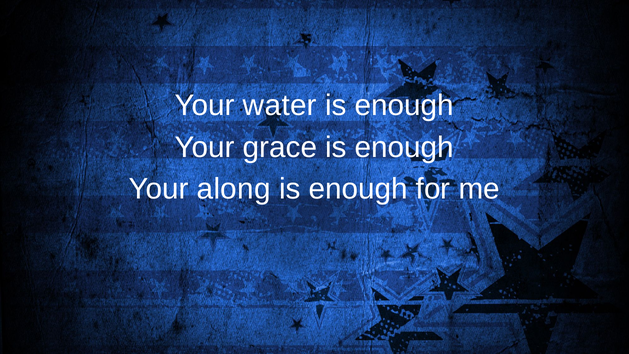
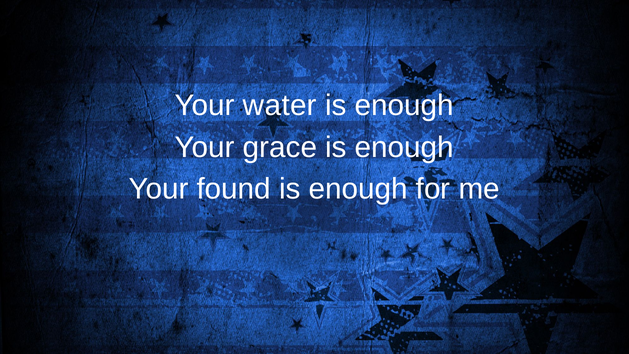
along: along -> found (234, 189)
